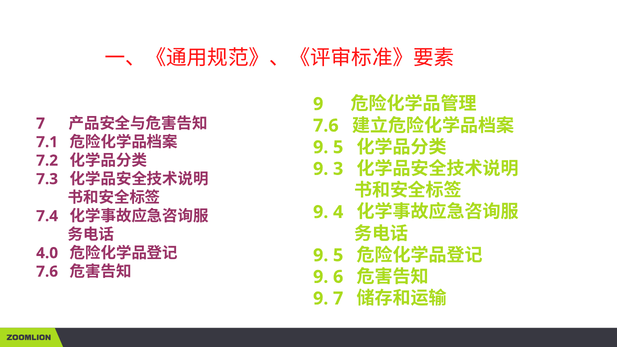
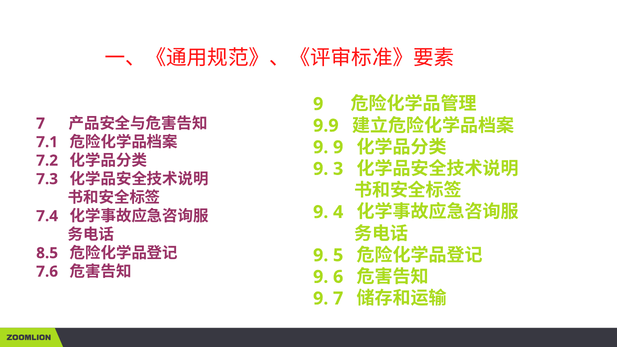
7.6: 7.6 -> 9.9 (326, 126)
5: 5 -> 9 (338, 147)
4.0: 4.0 -> 8.5 (47, 253)
